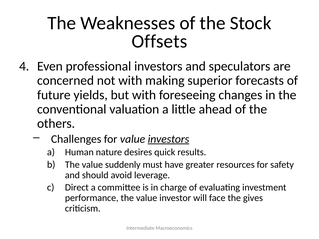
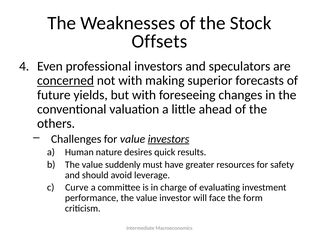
concerned underline: none -> present (66, 81)
Direct: Direct -> Curve (77, 188)
gives: gives -> form (253, 198)
